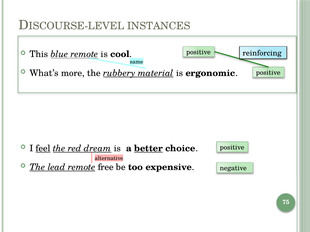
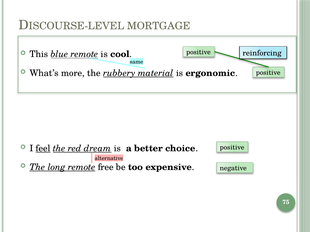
INSTANCES: INSTANCES -> MORTGAGE (159, 26)
better underline: present -> none (148, 149)
lead: lead -> long (57, 167)
